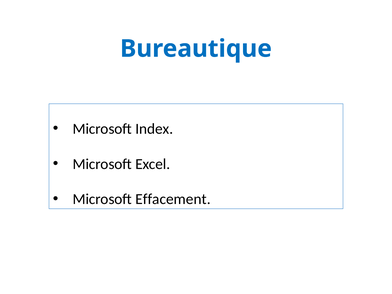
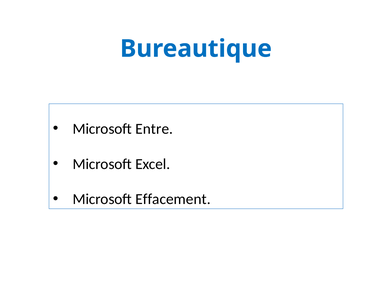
Index: Index -> Entre (154, 129)
